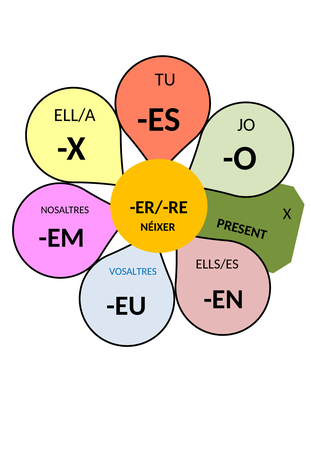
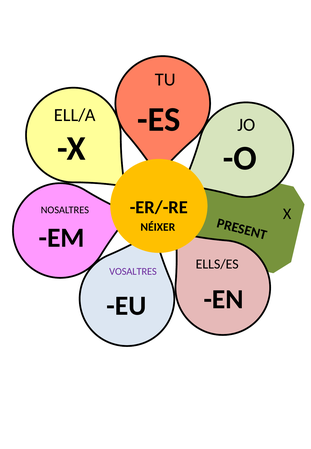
VOSALTRES colour: blue -> purple (133, 272)
